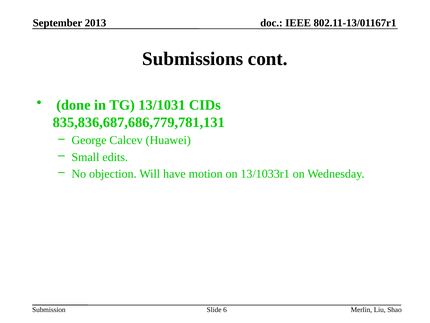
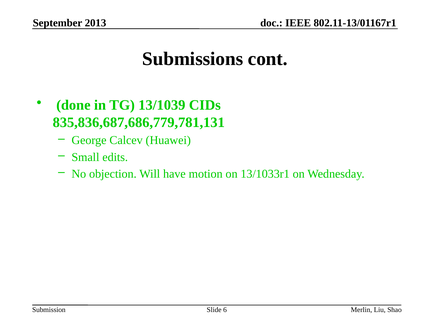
13/1031: 13/1031 -> 13/1039 (162, 105)
